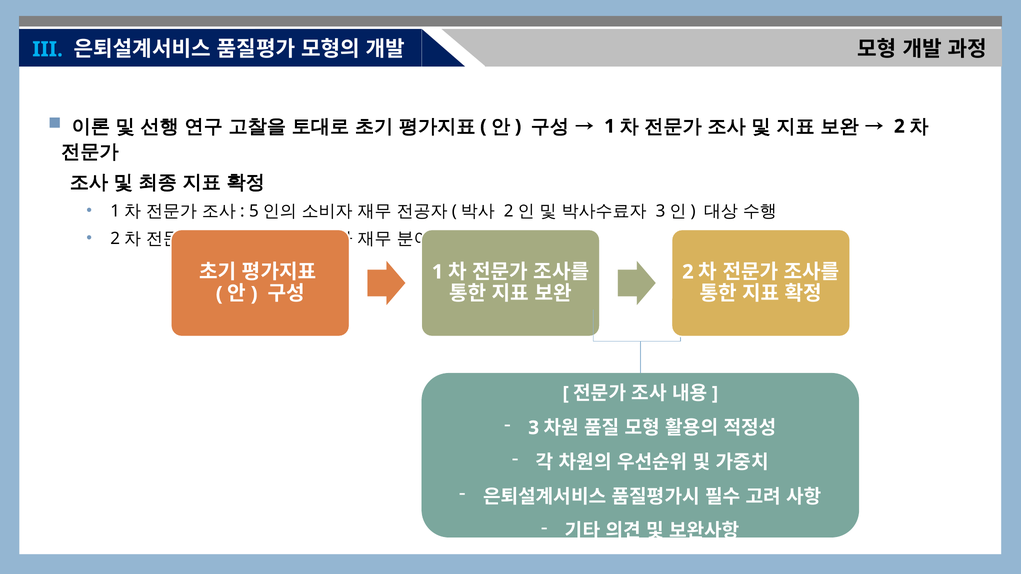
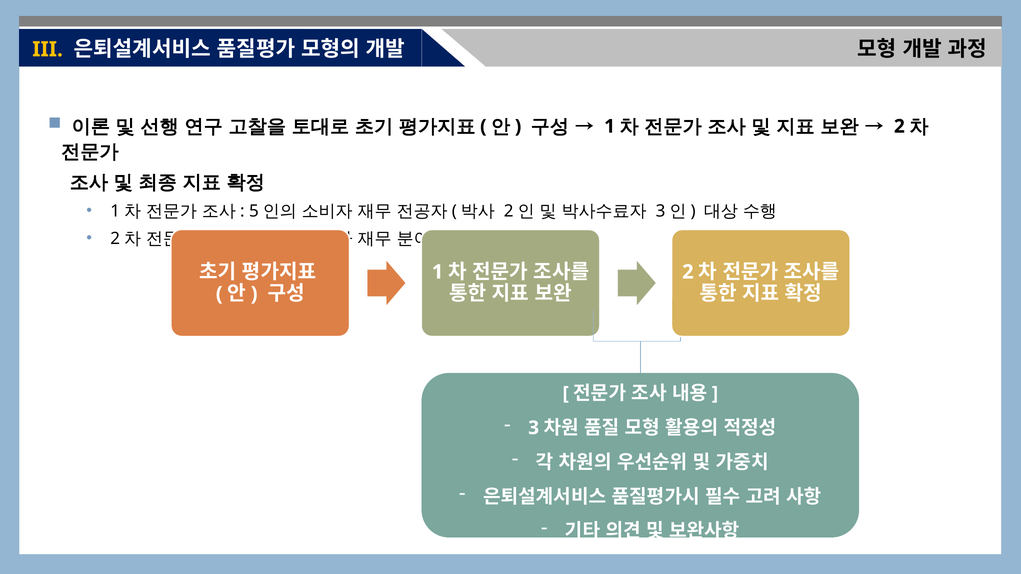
III colour: light blue -> yellow (48, 49)
